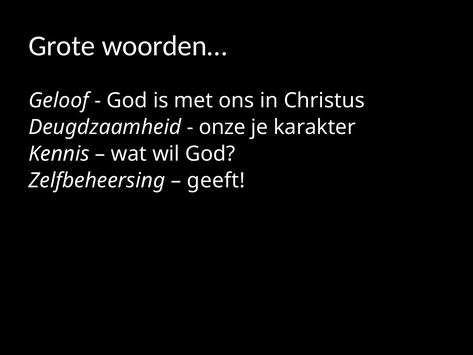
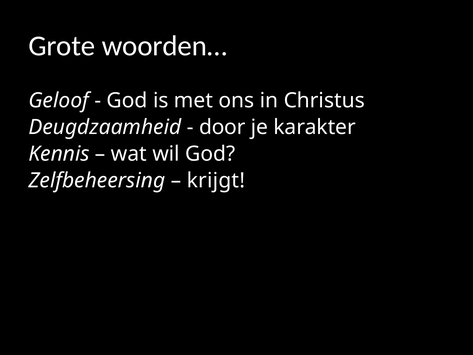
onze: onze -> door (222, 127)
geeft: geeft -> krijgt (216, 180)
